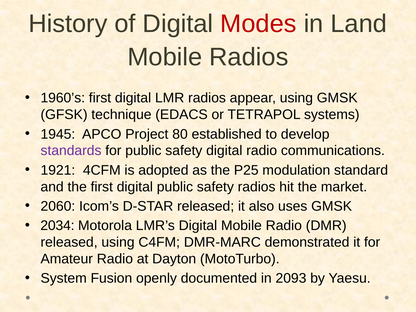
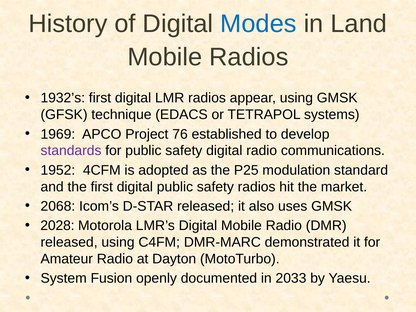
Modes colour: red -> blue (258, 24)
1960’s: 1960’s -> 1932’s (63, 98)
1945: 1945 -> 1969 (58, 134)
80: 80 -> 76 (180, 134)
1921: 1921 -> 1952 (58, 170)
2060: 2060 -> 2068 (58, 206)
2034: 2034 -> 2028 (57, 226)
2093: 2093 -> 2033 (291, 278)
